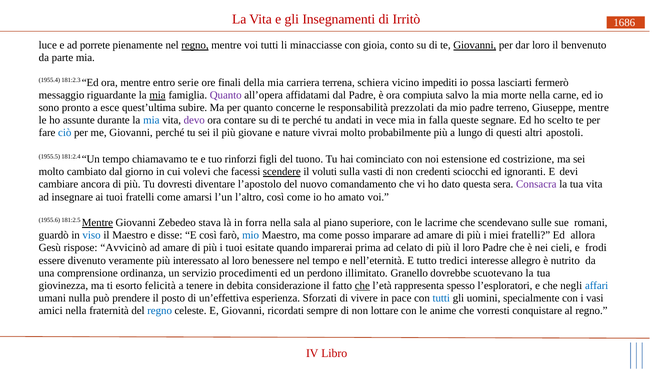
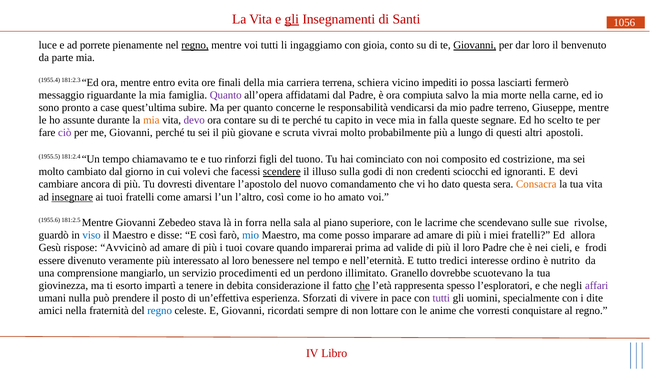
gli underline: none -> present (292, 19)
Irritò: Irritò -> Santi (406, 19)
1686: 1686 -> 1056 (624, 23)
minacciasse: minacciasse -> ingaggiamo (316, 45)
serie: serie -> evita (188, 83)
mia underline: present -> none (158, 95)
esce: esce -> case (110, 108)
prezzolati: prezzolati -> vendicarsi (412, 108)
mia colour: blue -> orange (151, 120)
andati: andati -> capito (349, 120)
ciò colour: blue -> purple (65, 133)
nature: nature -> scruta (296, 133)
estensione: estensione -> composito (464, 159)
voluti: voluti -> illuso (324, 172)
vasti: vasti -> godi (373, 172)
Consacra colour: purple -> orange (536, 184)
insegnare underline: none -> present (72, 197)
Mentre underline: present -> none (97, 223)
romani: romani -> rivolse (591, 223)
esitate: esitate -> covare (260, 248)
celato: celato -> valide (410, 248)
allegro: allegro -> ordino (526, 260)
ordinanza: ordinanza -> mangiarlo (143, 273)
felicità: felicità -> impartì (160, 285)
affari colour: blue -> purple (597, 285)
tutti colour: blue -> purple (441, 298)
vasi: vasi -> dite (595, 298)
